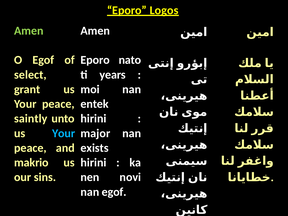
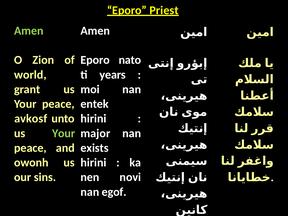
Logos: Logos -> Priest (164, 10)
O Egof: Egof -> Zion (43, 60)
select: select -> world (30, 75)
saintly: saintly -> avkosf (31, 119)
Your colour: light blue -> light green (64, 133)
makrio: makrio -> owonh (31, 163)
